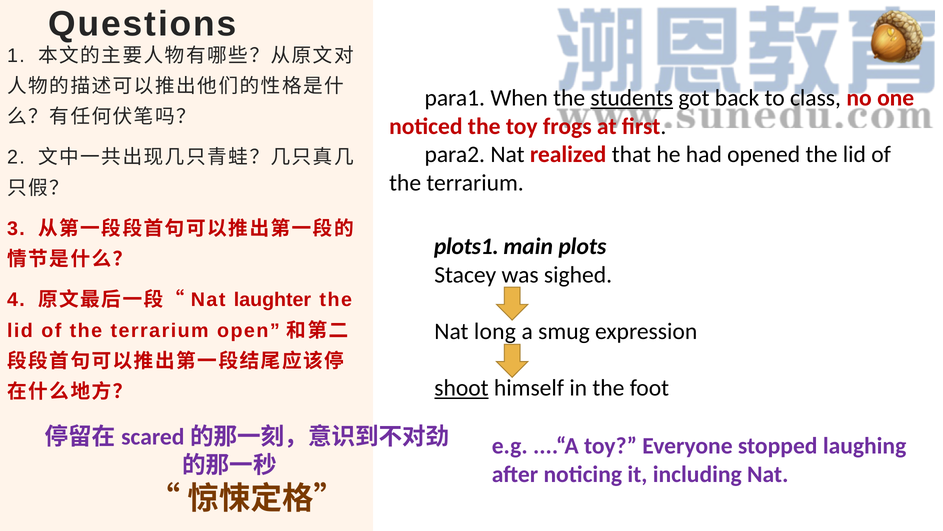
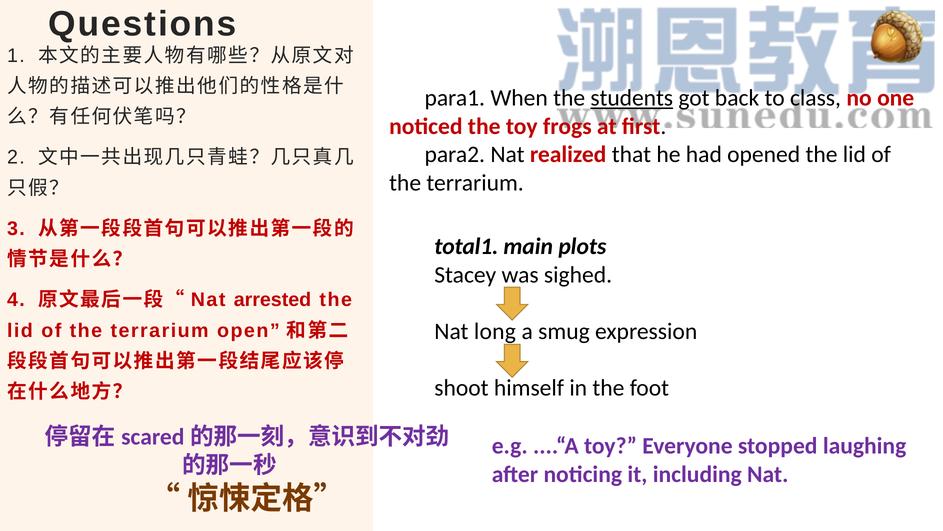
plots1: plots1 -> total1 (466, 246)
laughter: laughter -> arrested (272, 300)
shoot underline: present -> none (461, 388)
